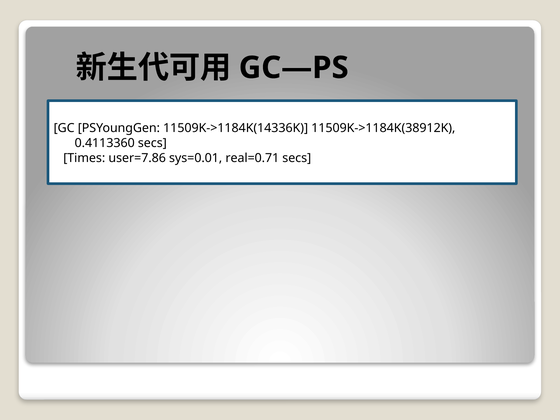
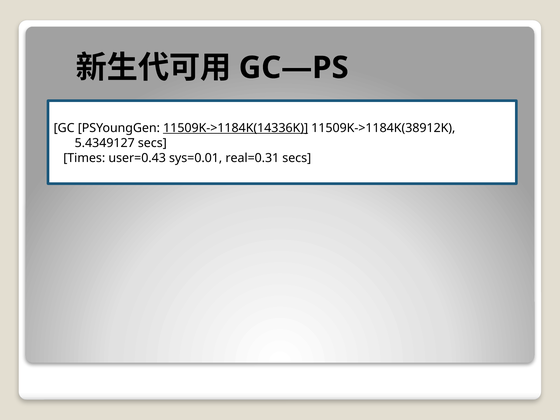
11509K->1184K(14336K underline: none -> present (236, 128)
0.4113360: 0.4113360 -> 5.4349127 (105, 143)
user=7.86: user=7.86 -> user=0.43 (137, 158)
real=0.71: real=0.71 -> real=0.31 (252, 158)
